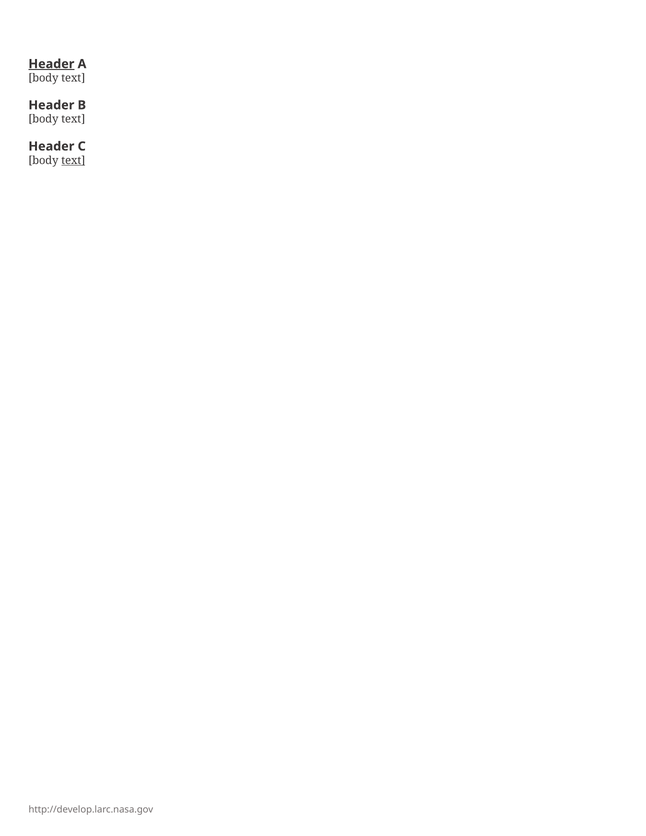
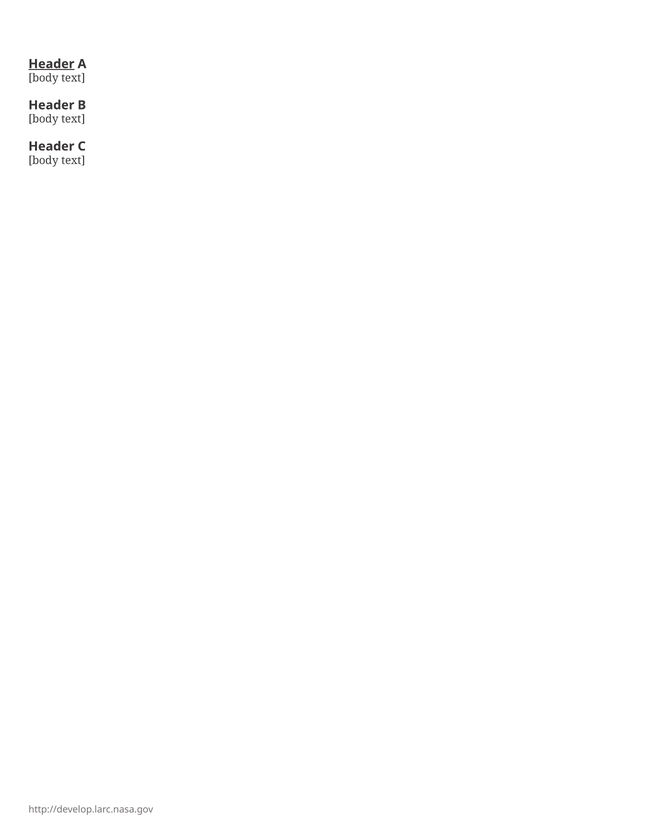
text underline: present -> none (73, 160)
